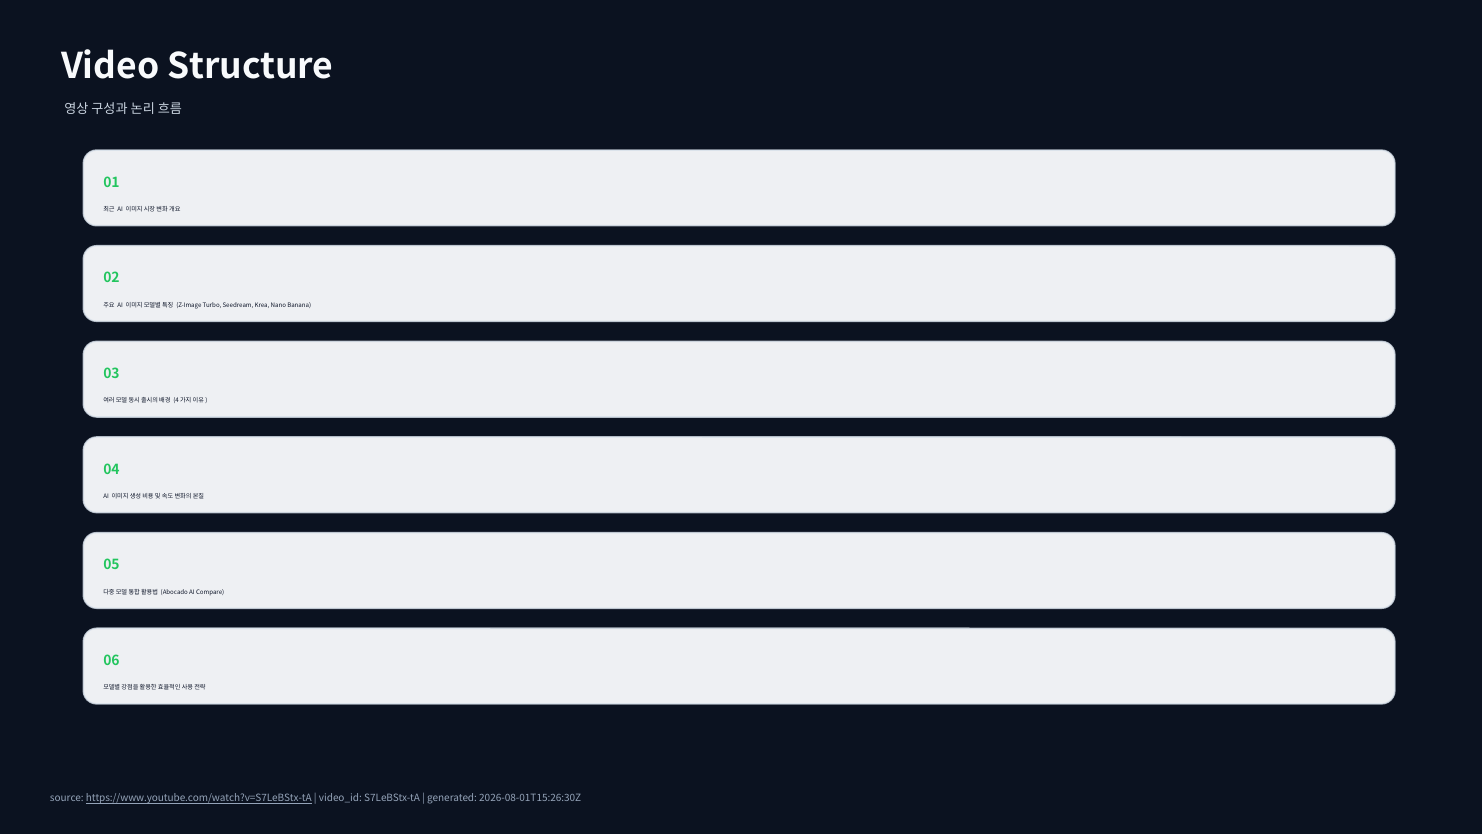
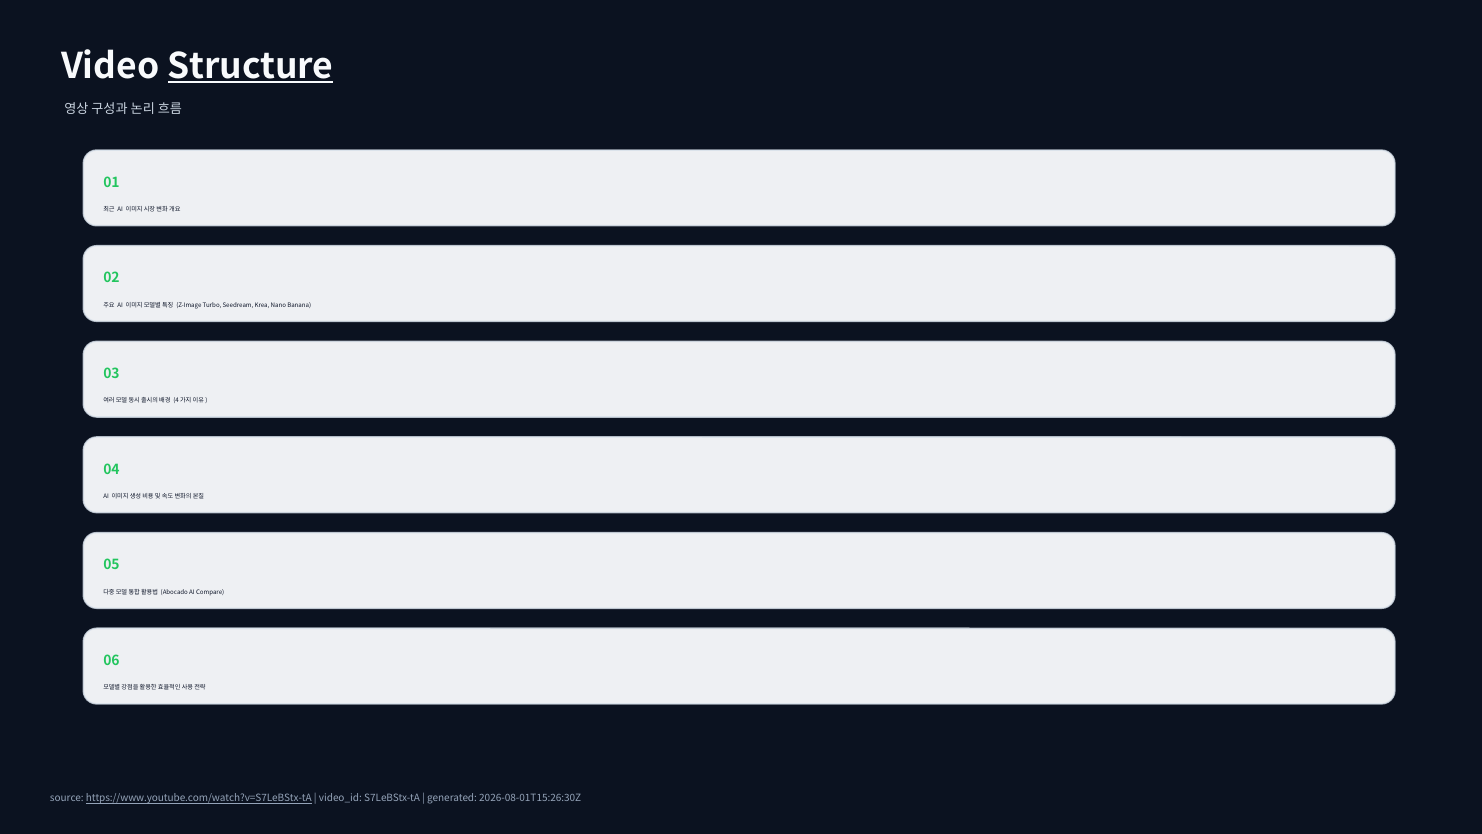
Structure underline: none -> present (251, 66)
